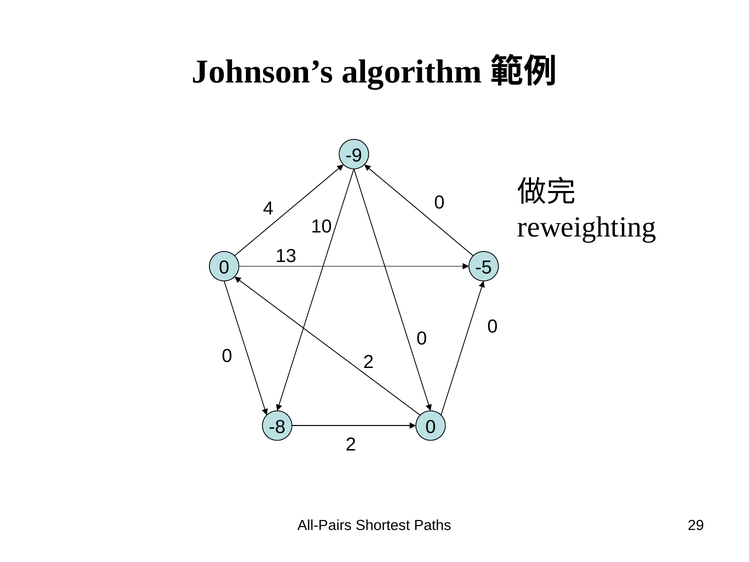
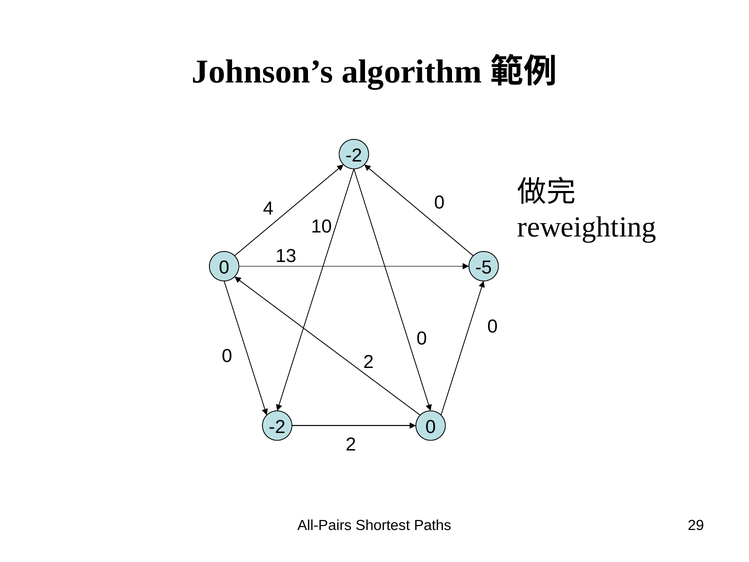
-9: -9 -> -2 (354, 155)
-8: -8 -> -2 (277, 427)
